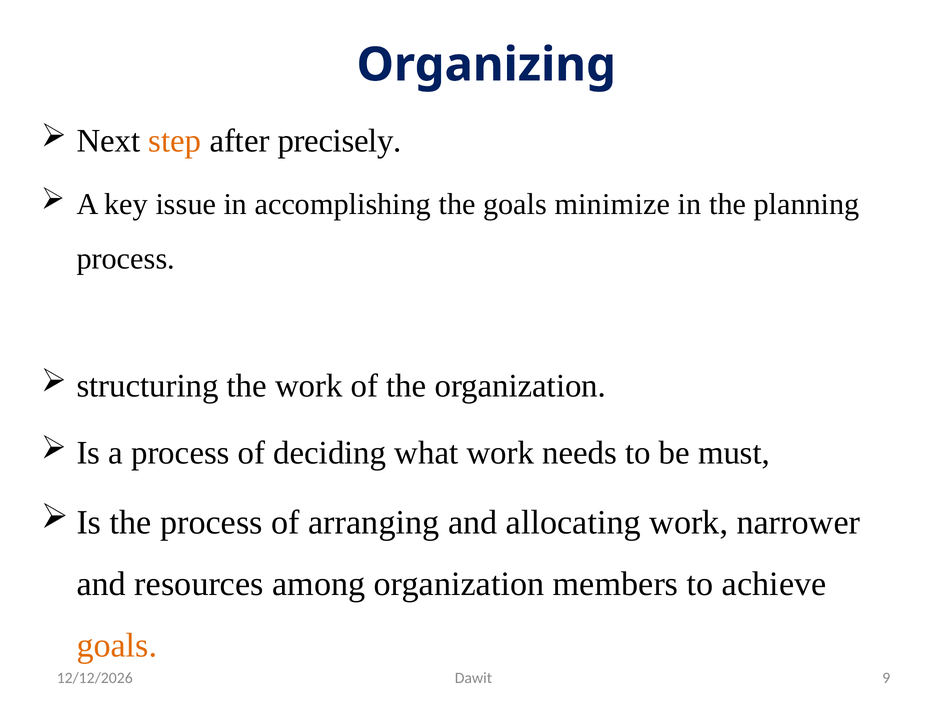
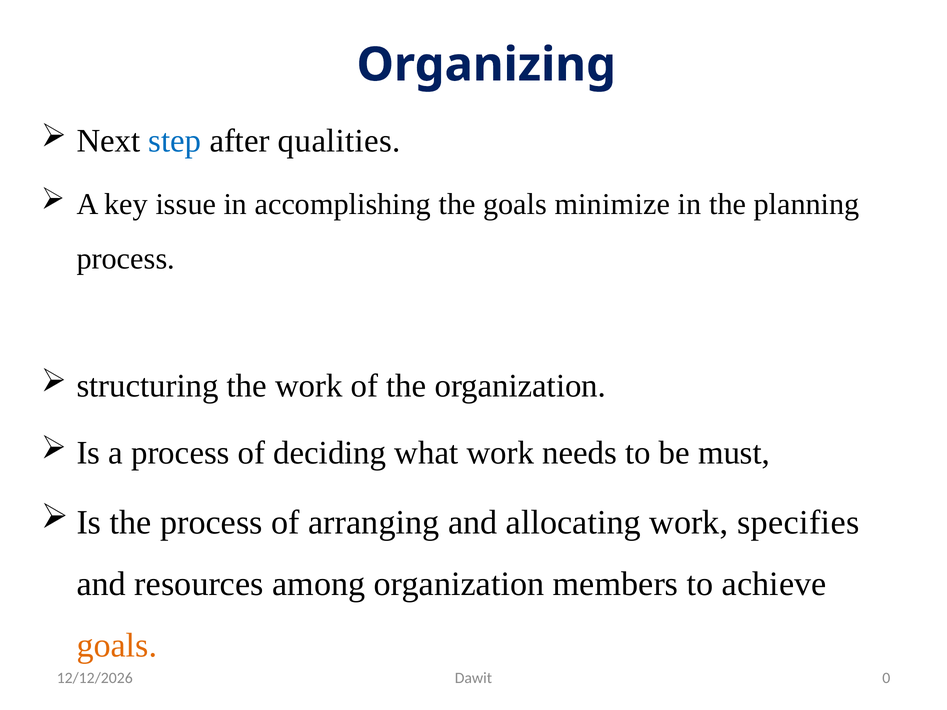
step colour: orange -> blue (175, 141)
precisely: precisely -> qualities (339, 141)
narrower: narrower -> specifies (798, 523)
9: 9 -> 0 (886, 678)
